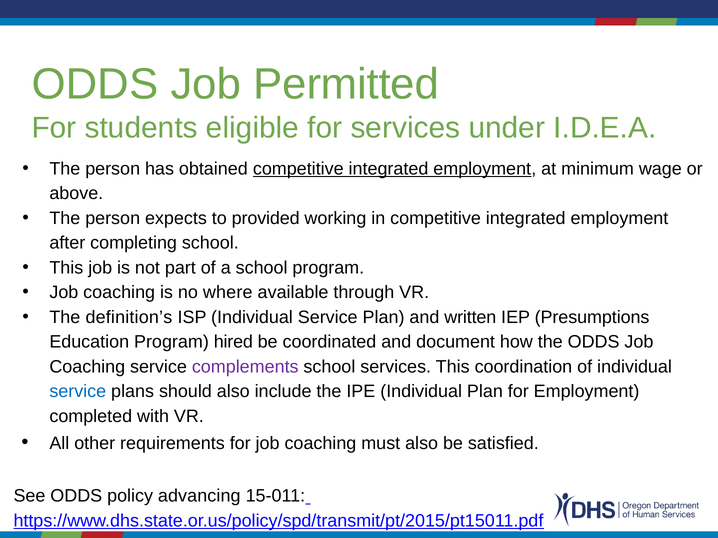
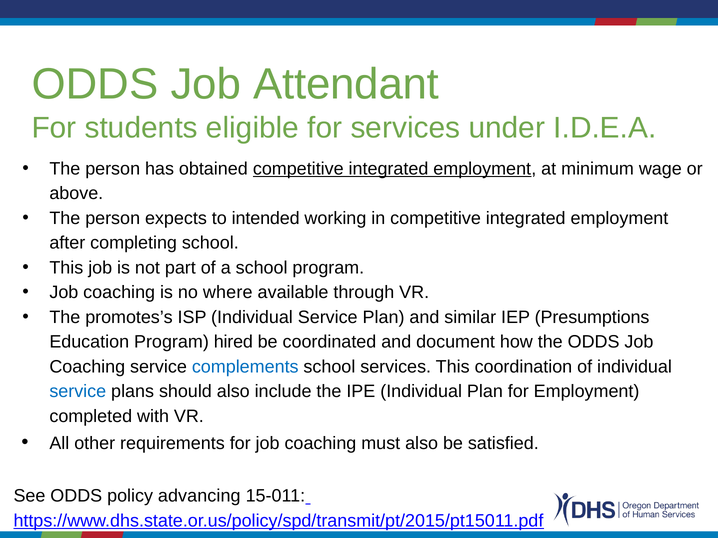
Permitted: Permitted -> Attendant (346, 85)
provided: provided -> intended (266, 218)
definition’s: definition’s -> promotes’s (129, 317)
written: written -> similar (470, 317)
complements colour: purple -> blue (245, 367)
